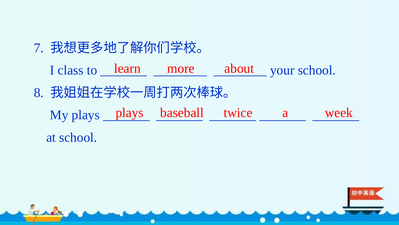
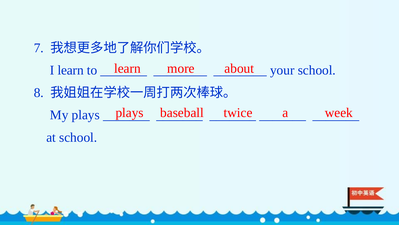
I class: class -> learn (71, 70)
